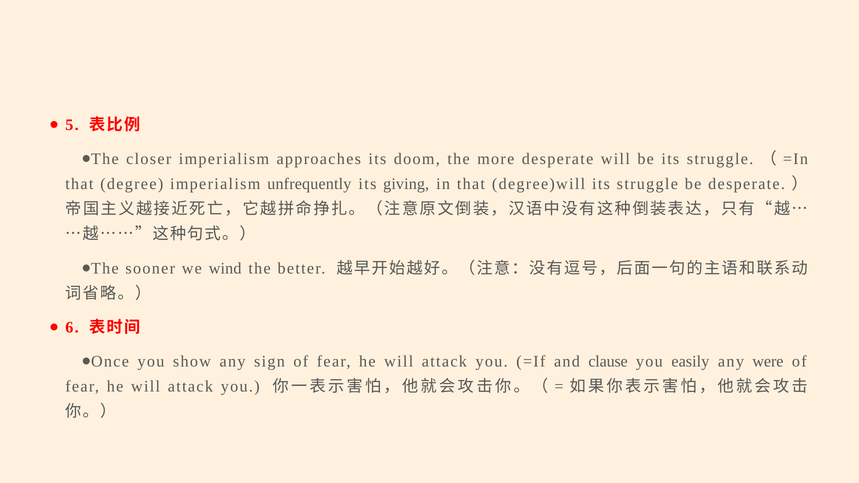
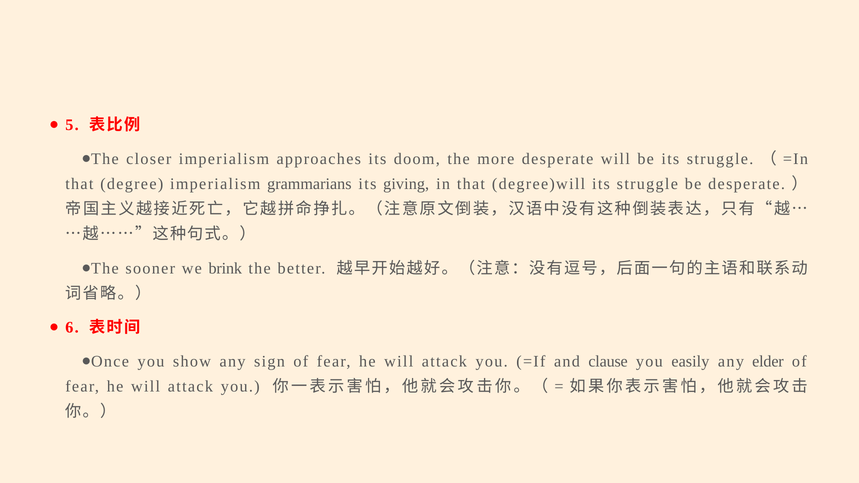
unfrequently: unfrequently -> grammarians (309, 184)
wind: wind -> brink (225, 268)
were: were -> elder (768, 362)
